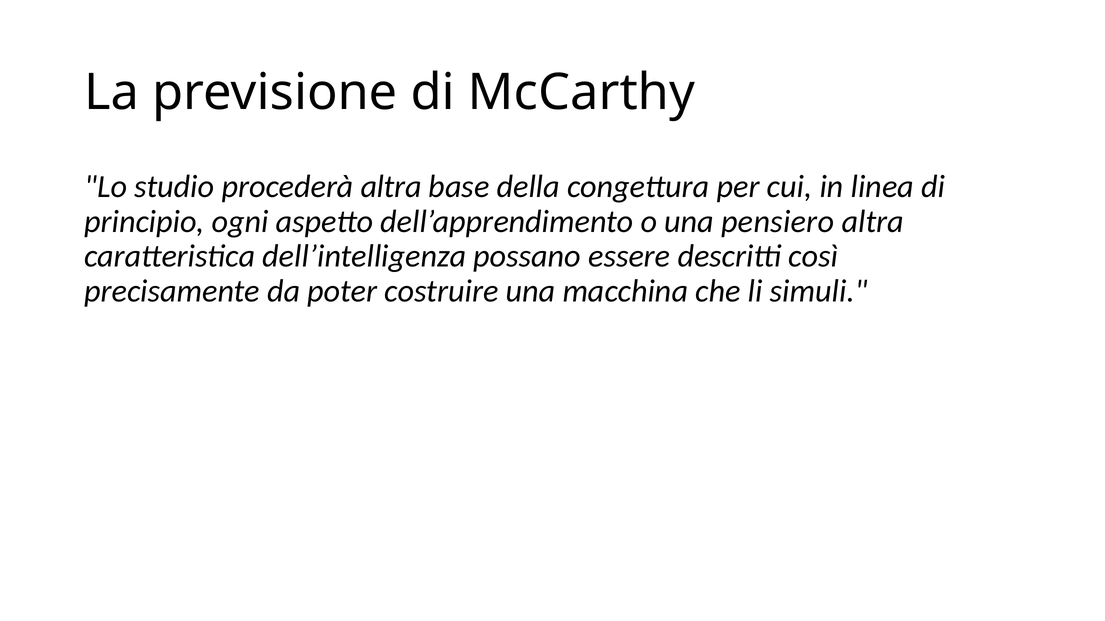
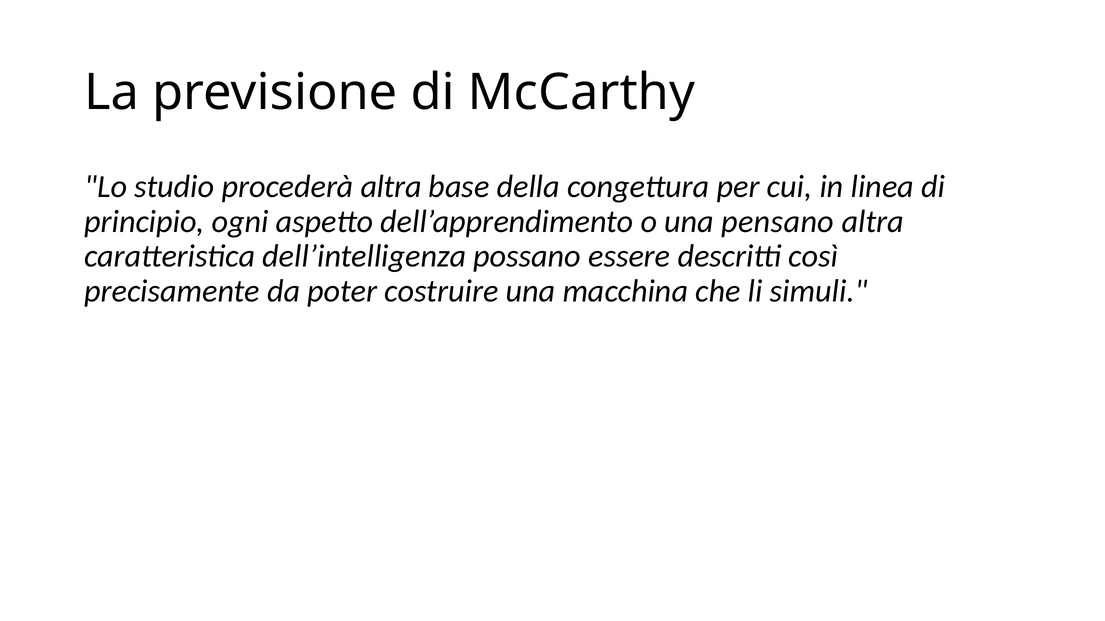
pensiero: pensiero -> pensano (778, 222)
